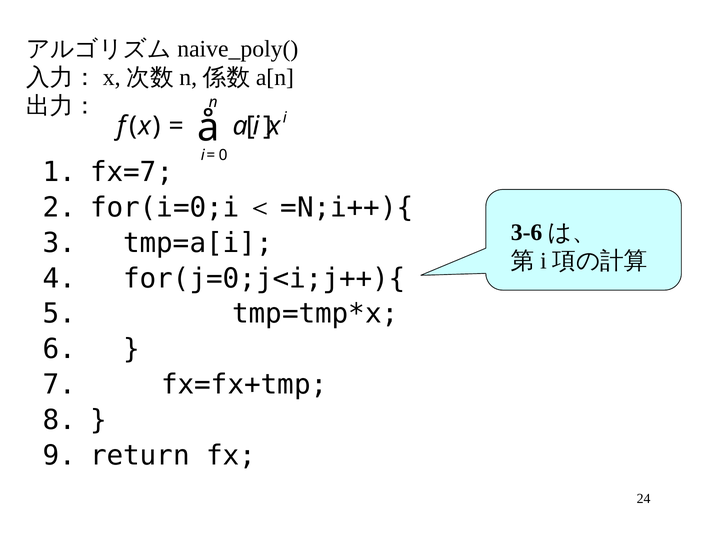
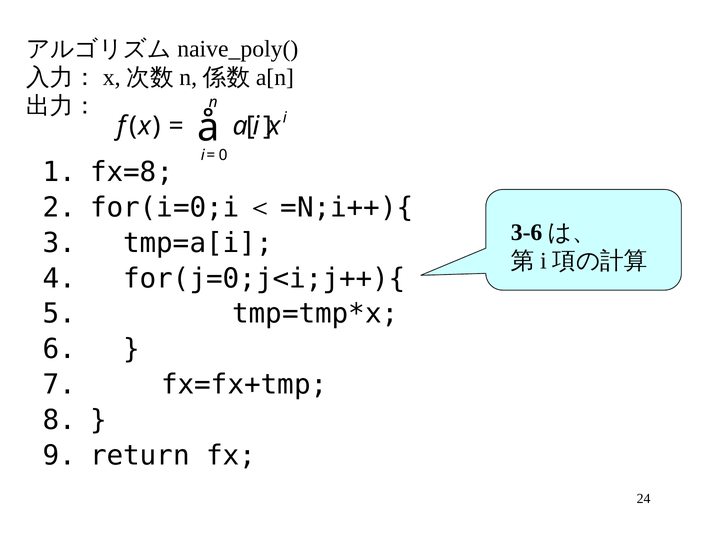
fx=7: fx=7 -> fx=8 (132, 172)
